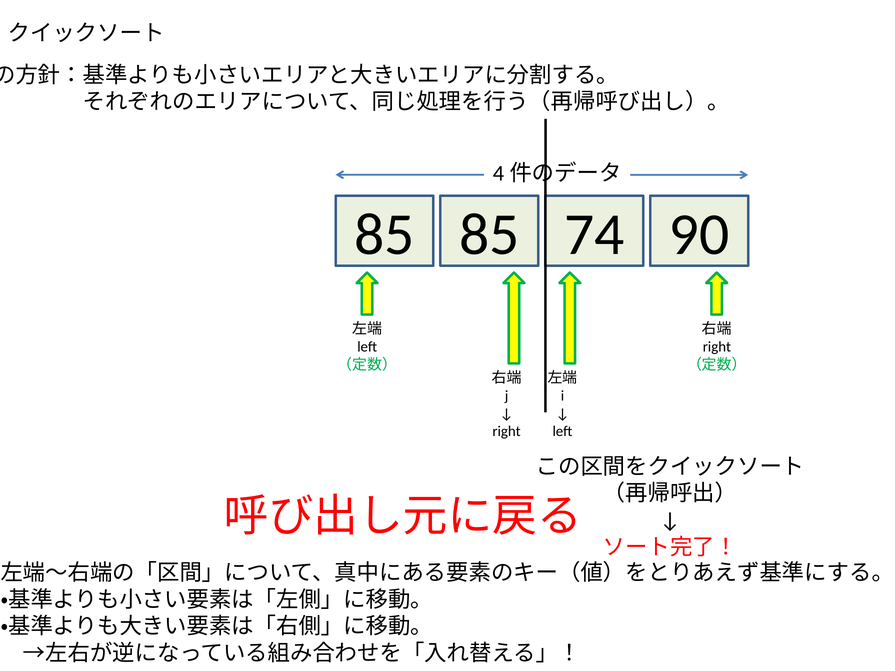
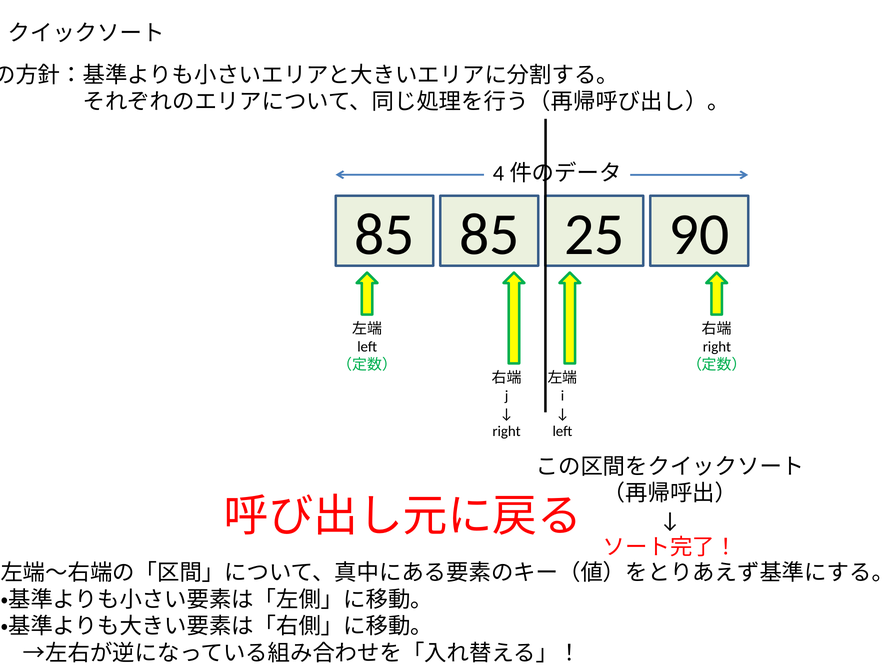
74: 74 -> 25 (594, 235)
